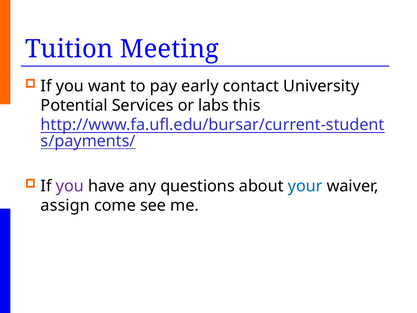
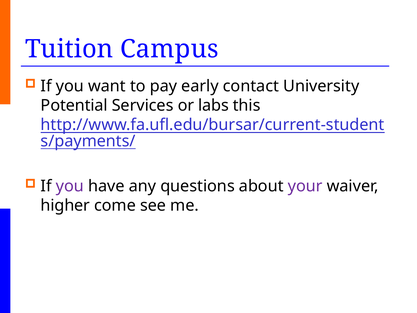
Meeting: Meeting -> Campus (169, 49)
your colour: blue -> purple (305, 186)
assign: assign -> higher (65, 205)
